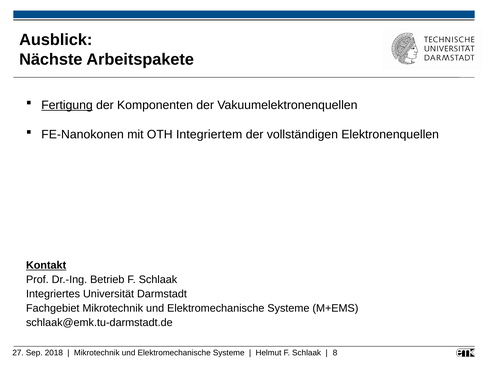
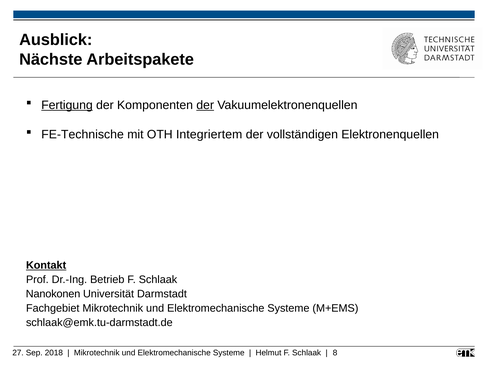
der underline: none -> present (205, 105)
FE-Nanokonen: FE-Nanokonen -> FE-Technische (83, 134)
Integriertes: Integriertes -> Nanokonen (53, 294)
